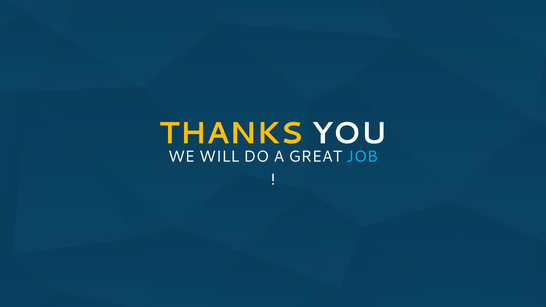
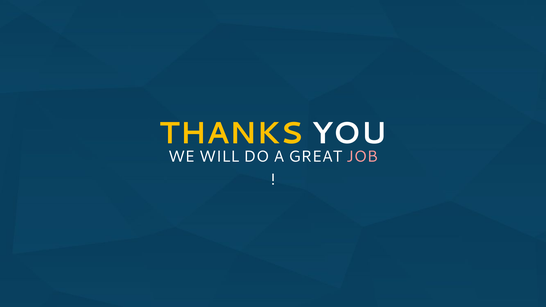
JOB colour: light blue -> pink (362, 157)
